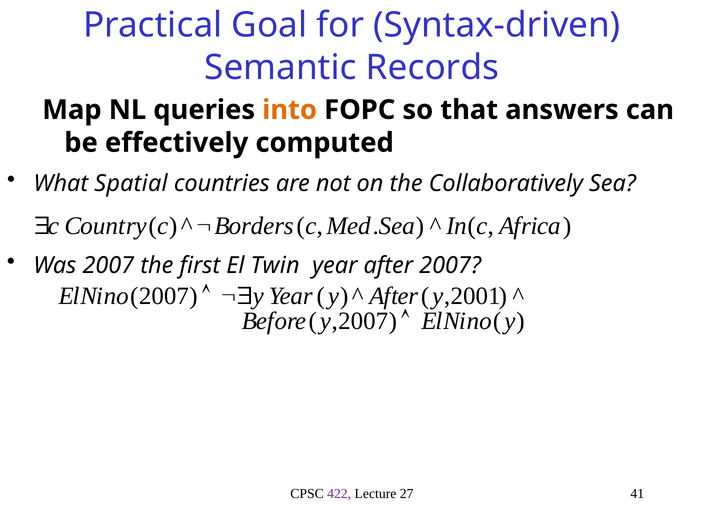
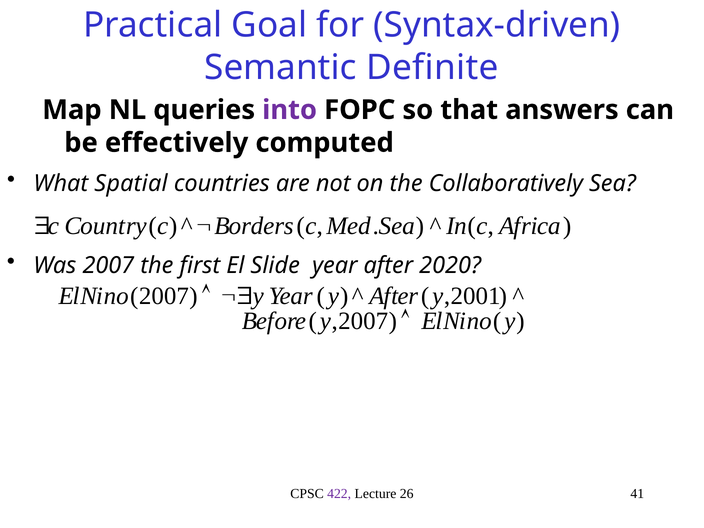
Records: Records -> Definite (432, 68)
into colour: orange -> purple (290, 110)
Twin: Twin -> Slide (275, 266)
after 2007: 2007 -> 2020 (450, 266)
27: 27 -> 26 (407, 494)
